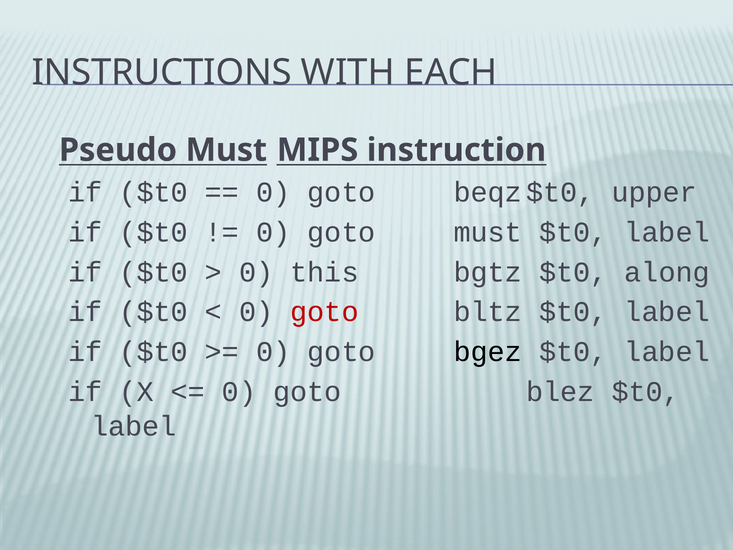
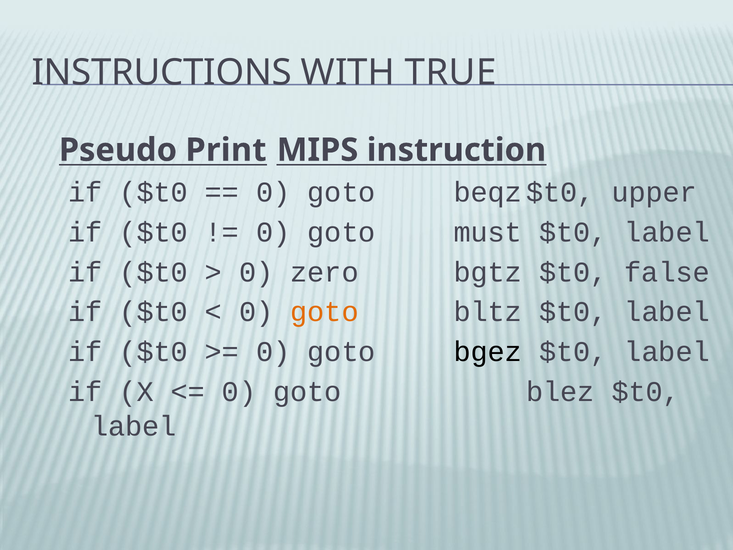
EACH: EACH -> TRUE (451, 73)
Pseudo Must: Must -> Print (226, 150)
this: this -> zero (324, 272)
along: along -> false (667, 272)
goto colour: red -> orange (324, 312)
